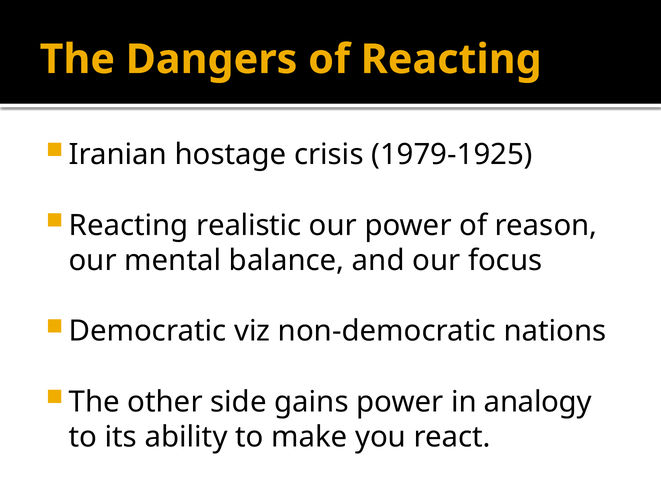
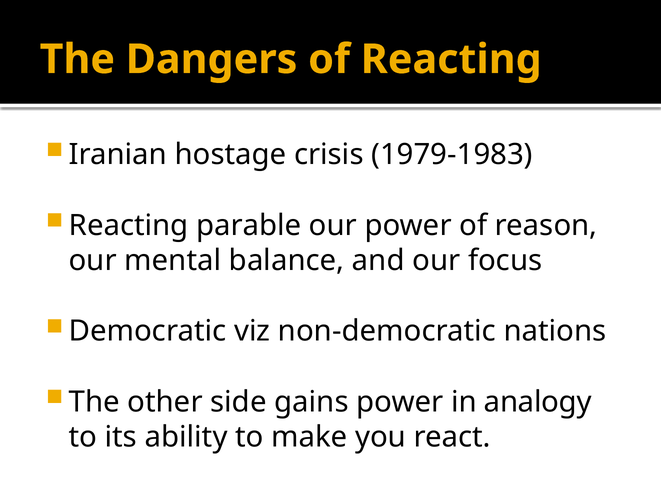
1979-1925: 1979-1925 -> 1979-1983 (452, 155)
realistic: realistic -> parable (249, 225)
